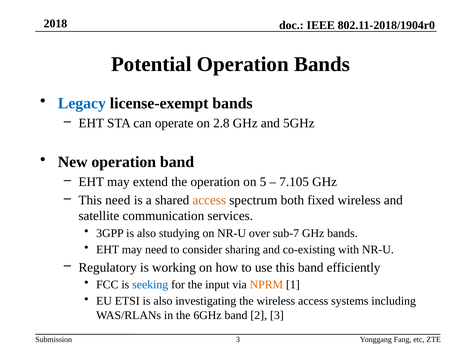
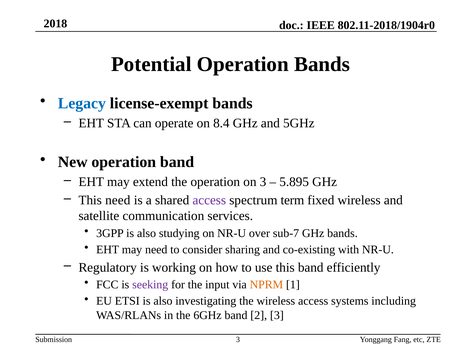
2.8: 2.8 -> 8.4 (221, 123)
on 5: 5 -> 3 (263, 182)
7.105: 7.105 -> 5.895 (294, 182)
access colour: orange -> purple (209, 200)
both: both -> term (292, 200)
seeking colour: blue -> purple (150, 285)
